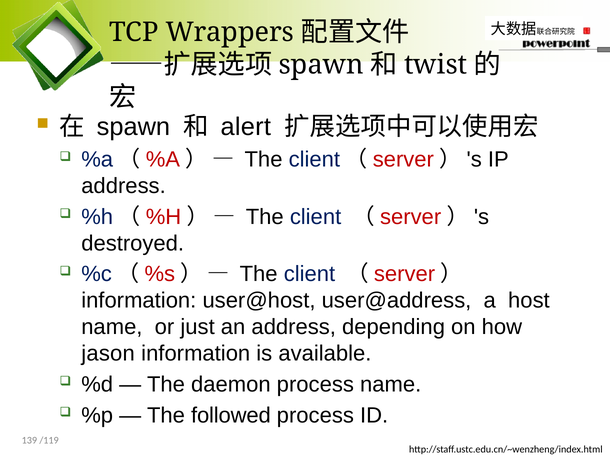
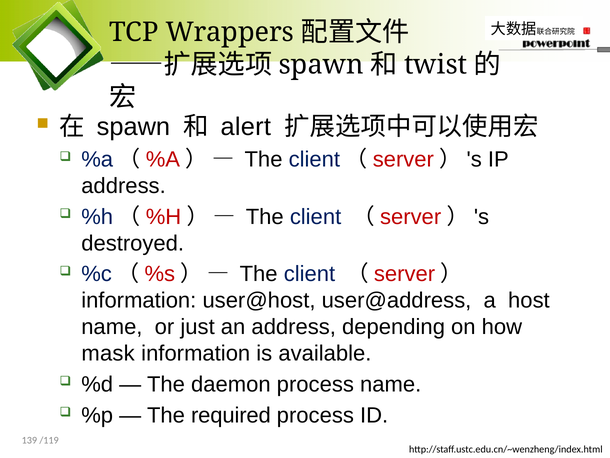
jason: jason -> mask (108, 353)
followed: followed -> required (231, 415)
